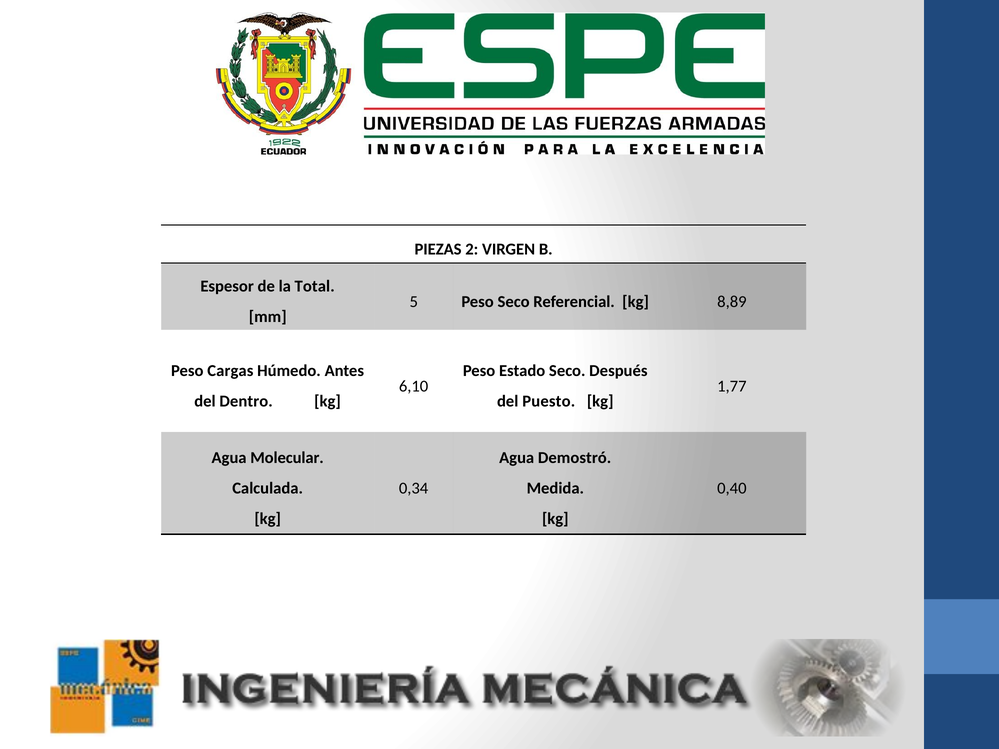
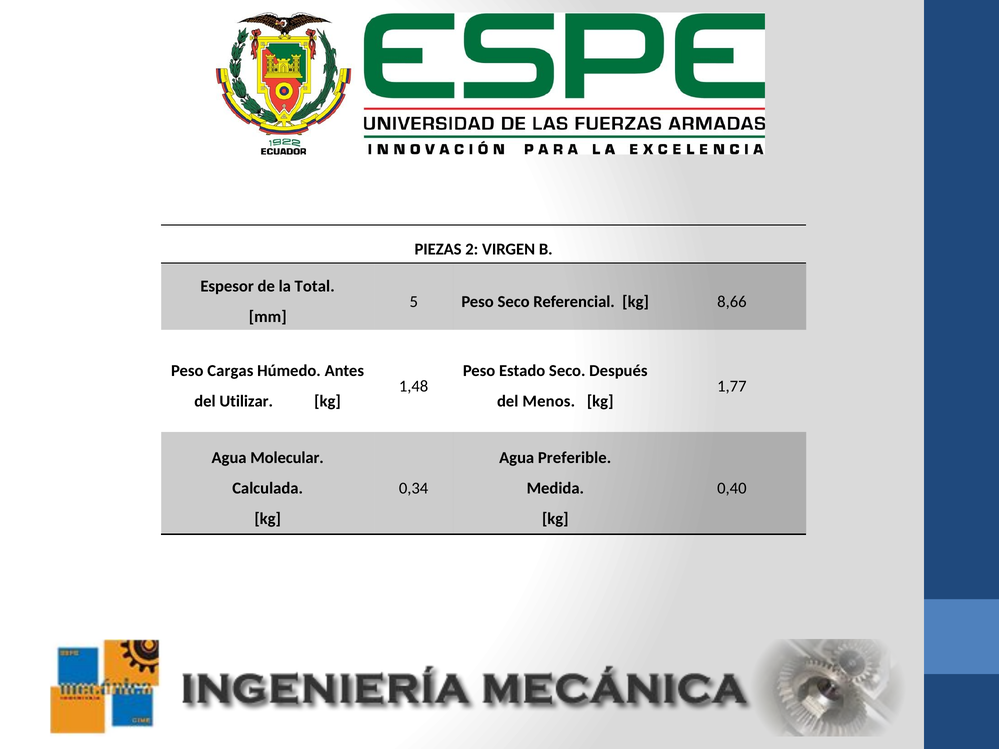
8,89: 8,89 -> 8,66 (732, 302)
6,10: 6,10 -> 1,48 (414, 386)
Dentro: Dentro -> Utilizar (246, 401)
Puesto: Puesto -> Menos (549, 401)
Demostró: Demostró -> Preferible (575, 458)
